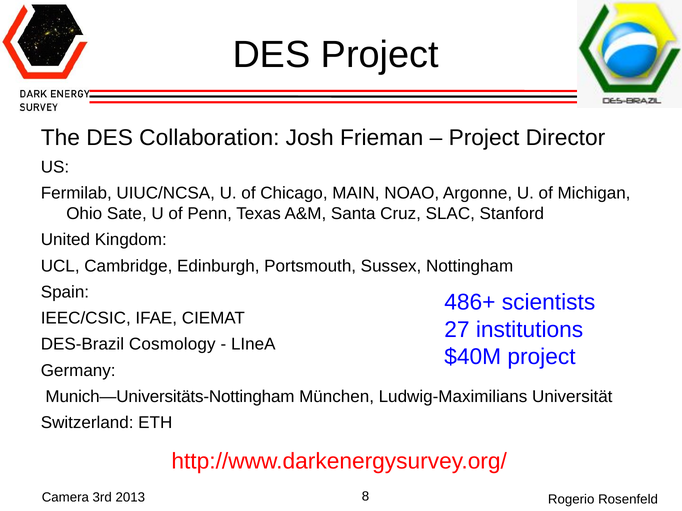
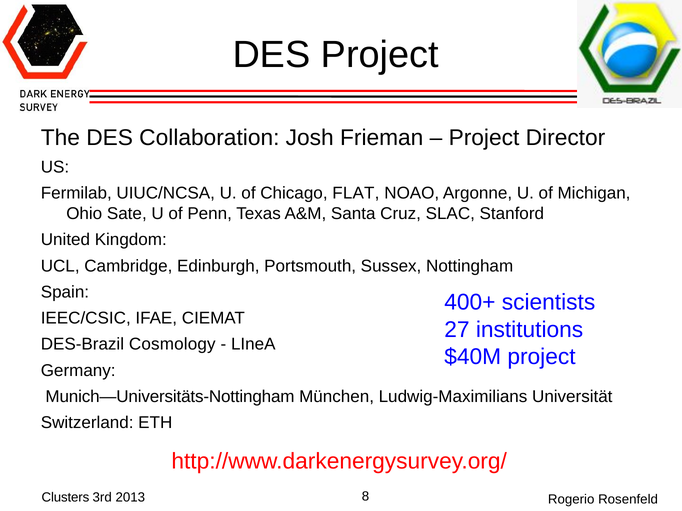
MAIN: MAIN -> FLAT (356, 193)
486+: 486+ -> 400+ (470, 303)
Camera: Camera -> Clusters (65, 498)
